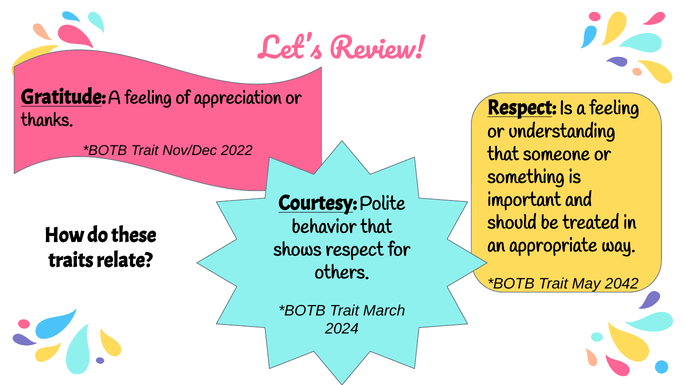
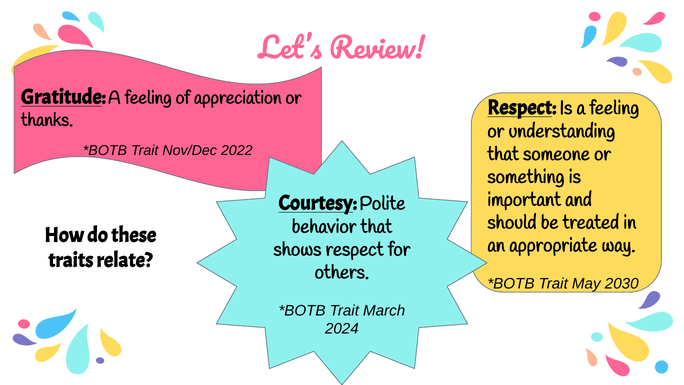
2042: 2042 -> 2030 (622, 283)
